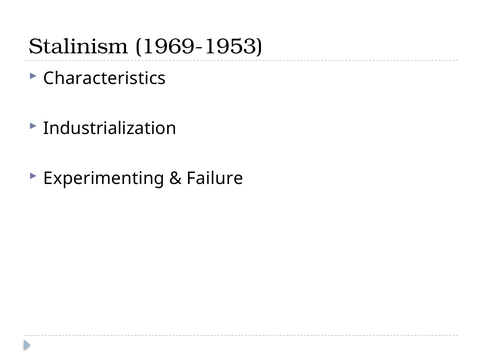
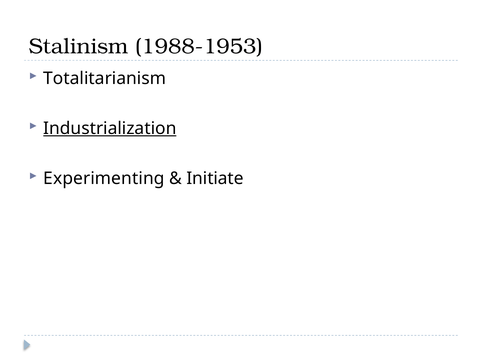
1969-1953: 1969-1953 -> 1988-1953 (199, 47)
Characteristics: Characteristics -> Totalitarianism (105, 78)
Industrialization underline: none -> present (110, 128)
Failure: Failure -> Initiate (215, 178)
